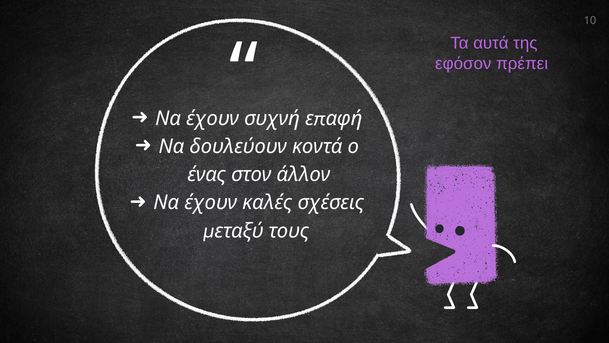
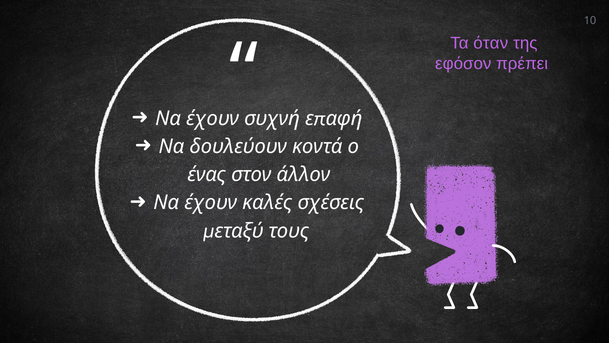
αυτά: αυτά -> όταν (491, 43)
